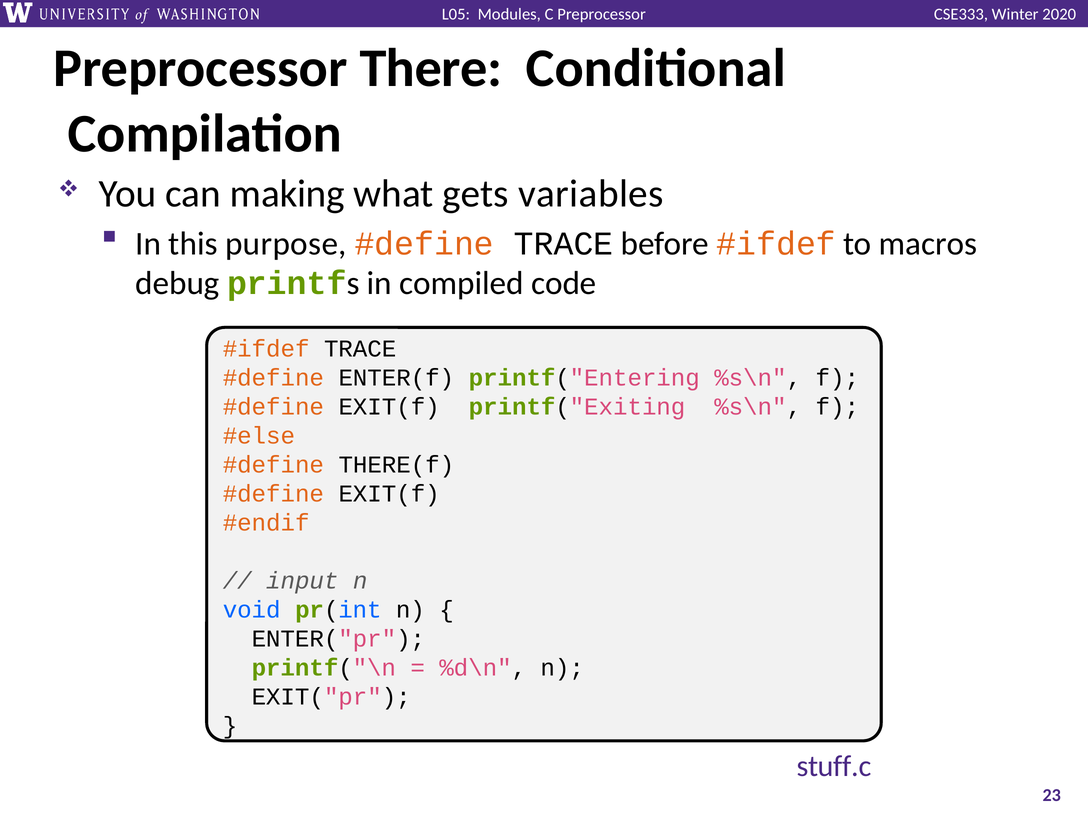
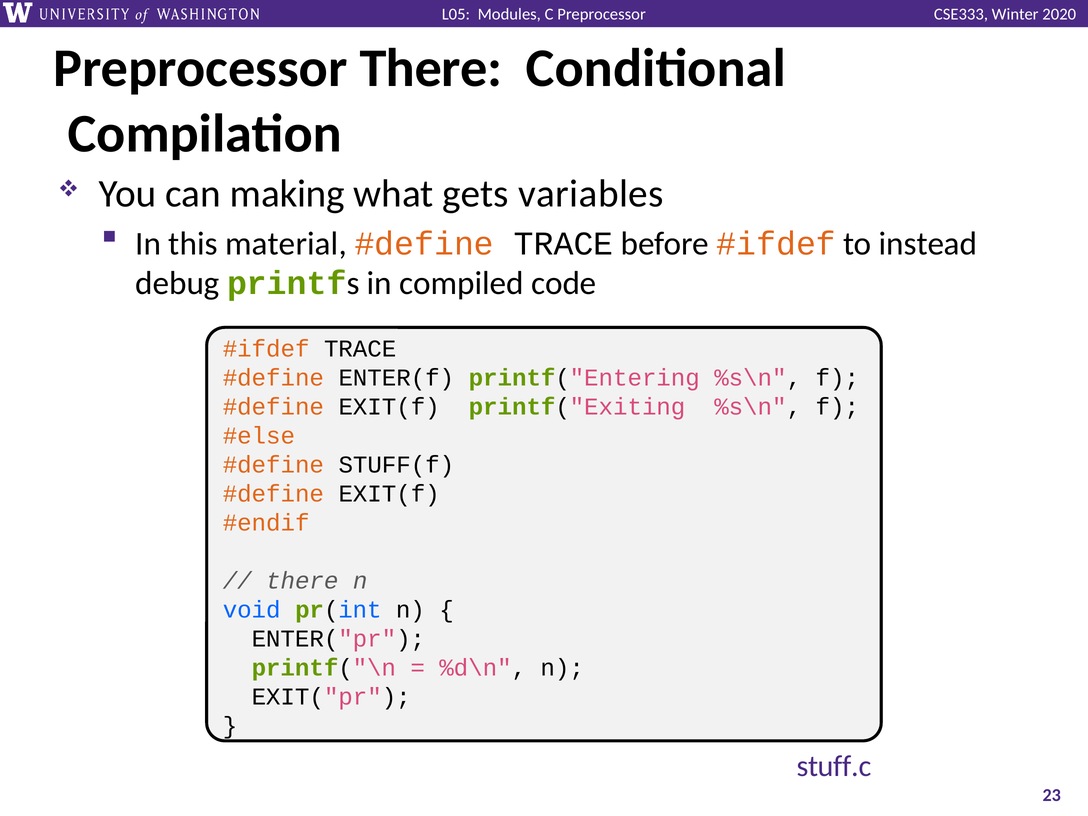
purpose: purpose -> material (286, 244)
macros: macros -> instead (928, 244)
THERE(f: THERE(f -> STUFF(f (396, 465)
input: input -> there (302, 581)
